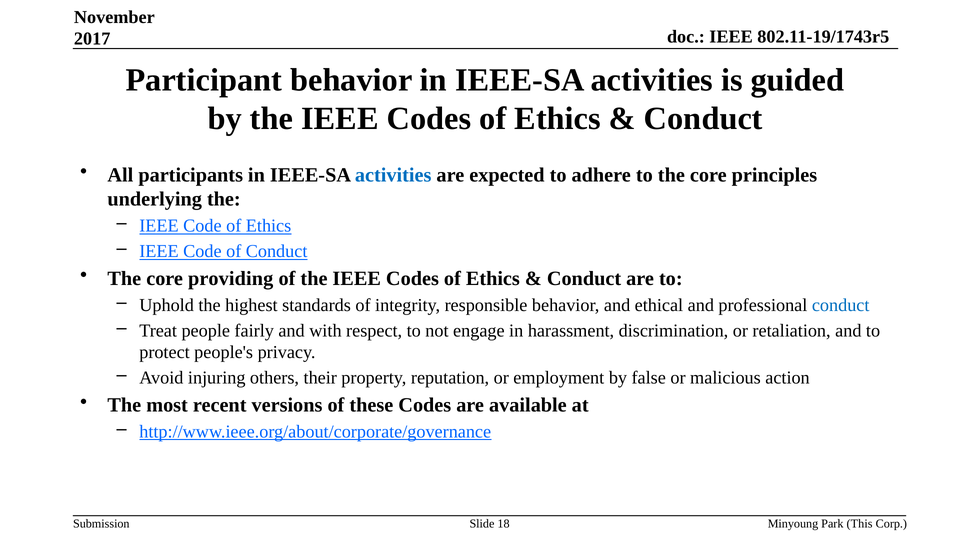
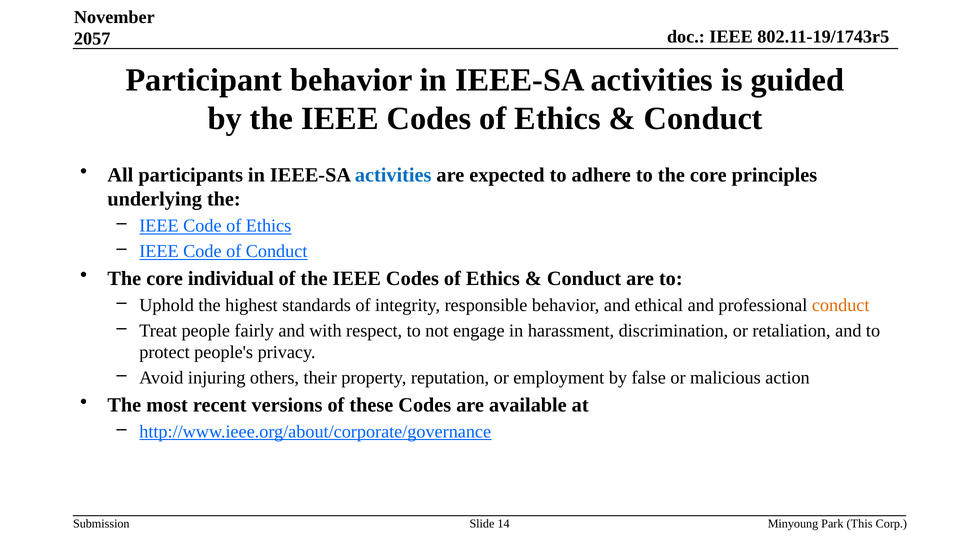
2017: 2017 -> 2057 (92, 39)
providing: providing -> individual (231, 279)
conduct colour: blue -> orange (841, 305)
18: 18 -> 14 (504, 524)
